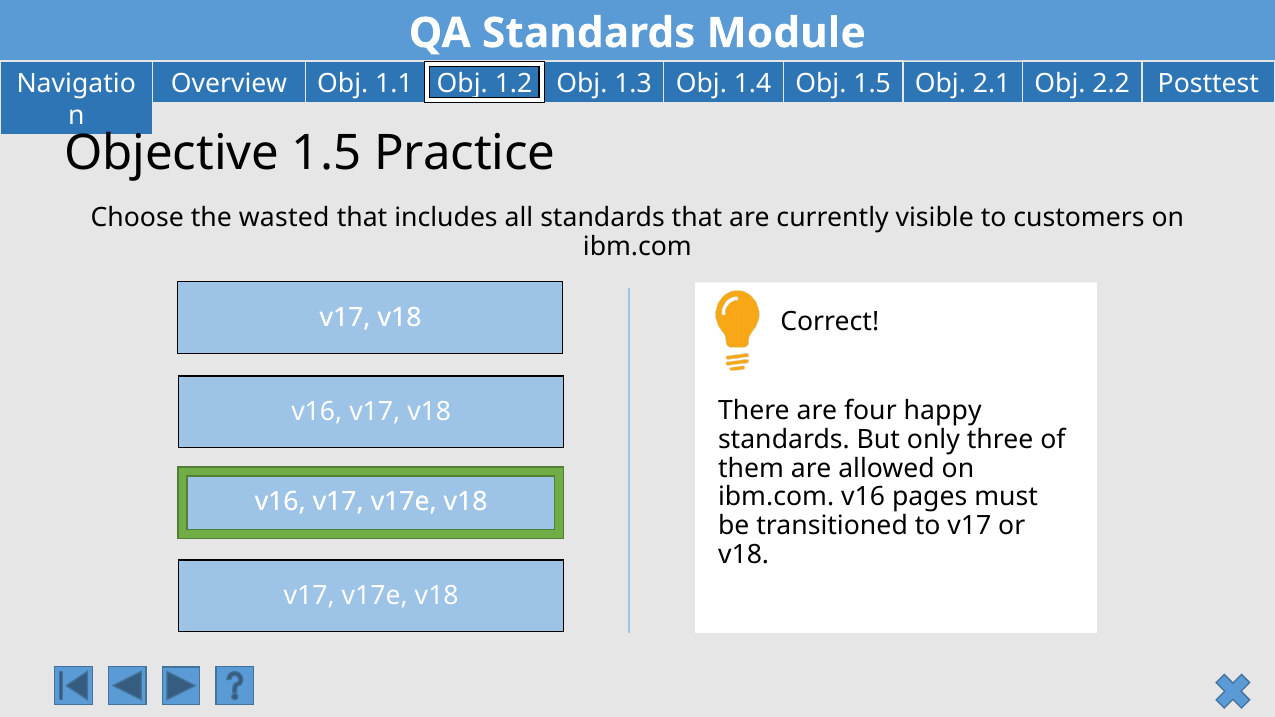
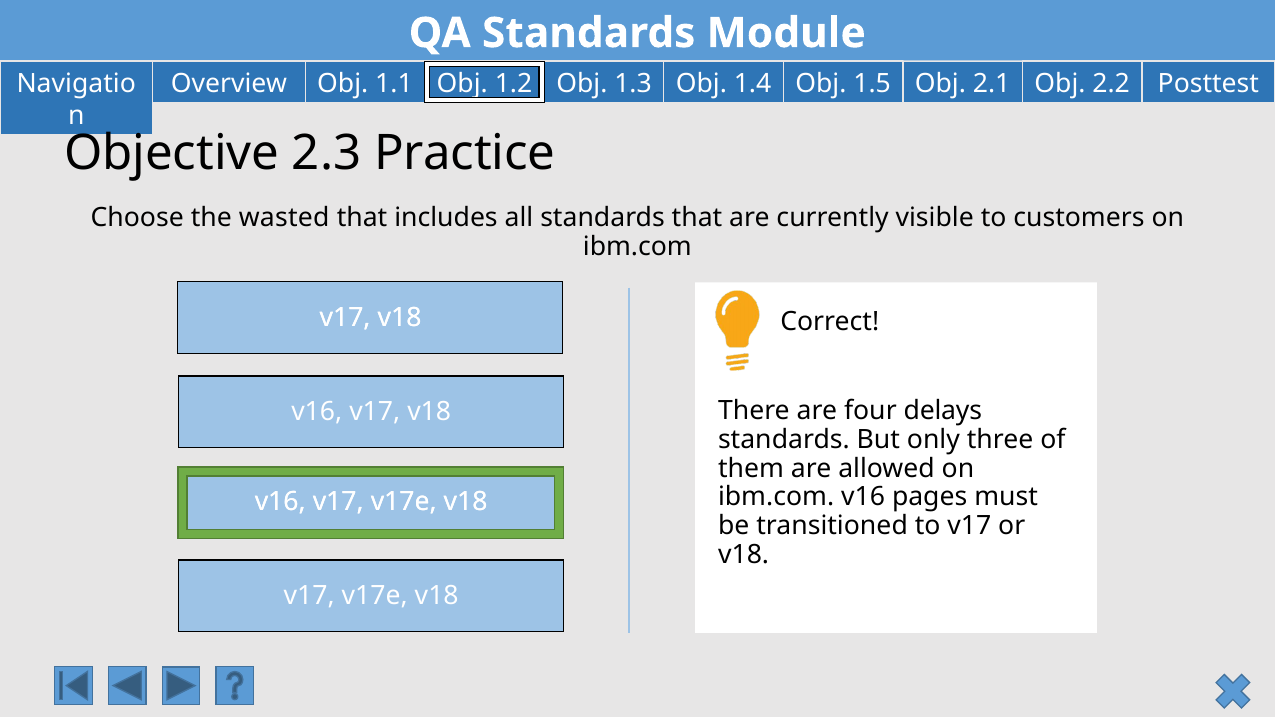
Objective 1.5: 1.5 -> 2.3 (327, 153)
happy: happy -> delays (943, 411)
